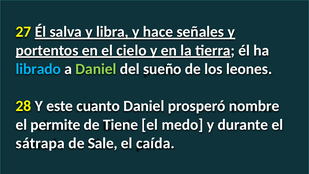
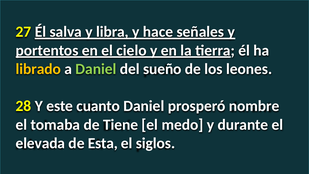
librado colour: light blue -> yellow (38, 69)
permite: permite -> tomaba (55, 125)
sátrapa: sátrapa -> elevada (40, 143)
Sale: Sale -> Esta (103, 143)
caída: caída -> siglos (156, 143)
